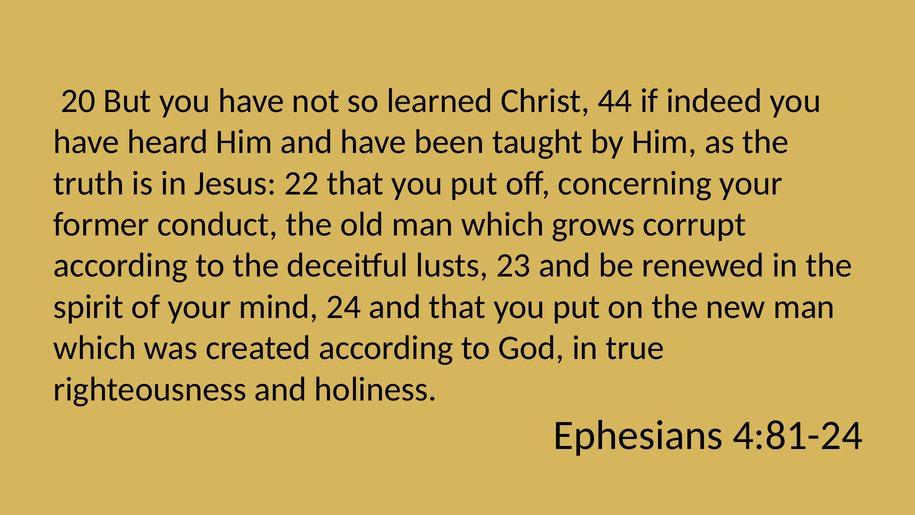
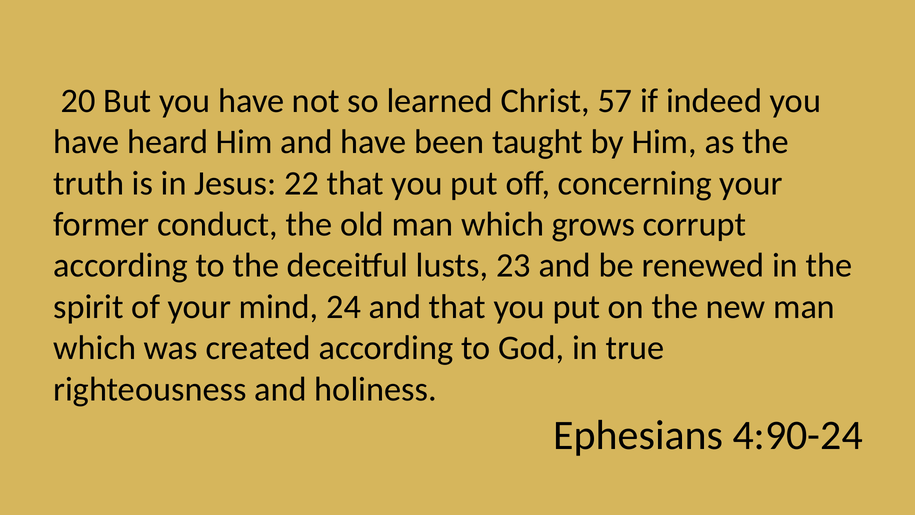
44: 44 -> 57 (615, 101)
4:81-24: 4:81-24 -> 4:90-24 (798, 435)
